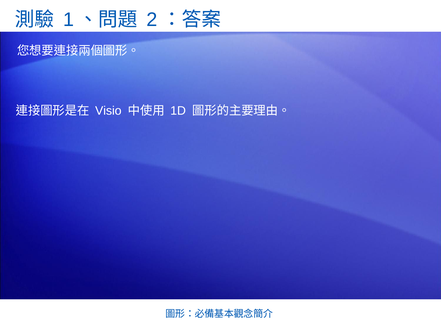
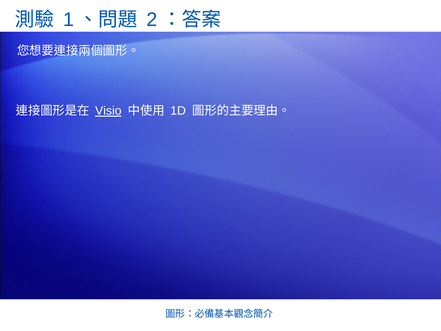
Visio underline: none -> present (108, 111)
